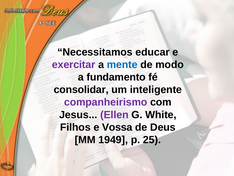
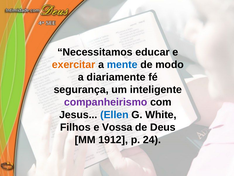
exercitar colour: purple -> orange (74, 64)
fundamento: fundamento -> diariamente (116, 77)
consolidar: consolidar -> segurança (81, 89)
Ellen colour: purple -> blue (114, 114)
1949: 1949 -> 1912 (113, 139)
25: 25 -> 24 (152, 139)
